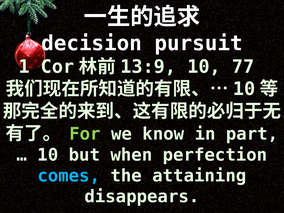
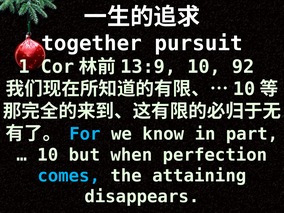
decision: decision -> together (92, 43)
77: 77 -> 92 (243, 67)
For colour: light green -> light blue (85, 134)
